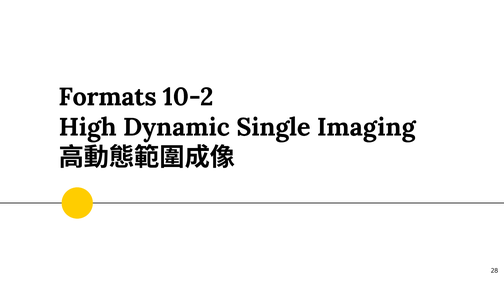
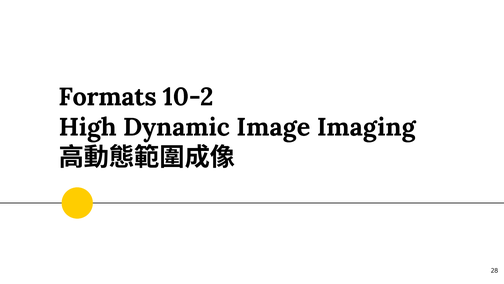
Single: Single -> Image (273, 127)
